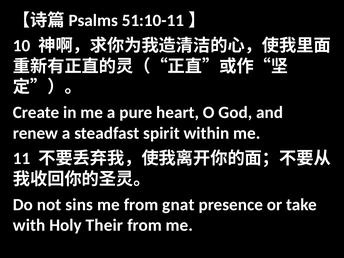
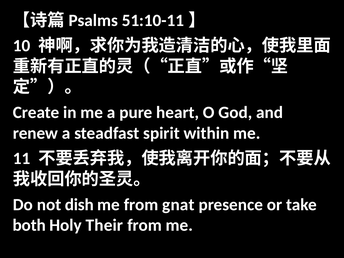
sins: sins -> dish (79, 205)
with: with -> both (29, 225)
